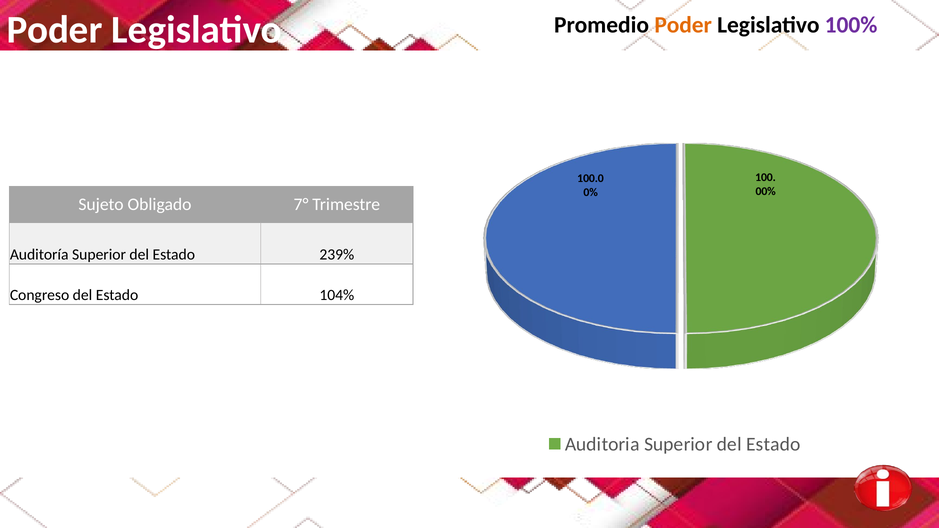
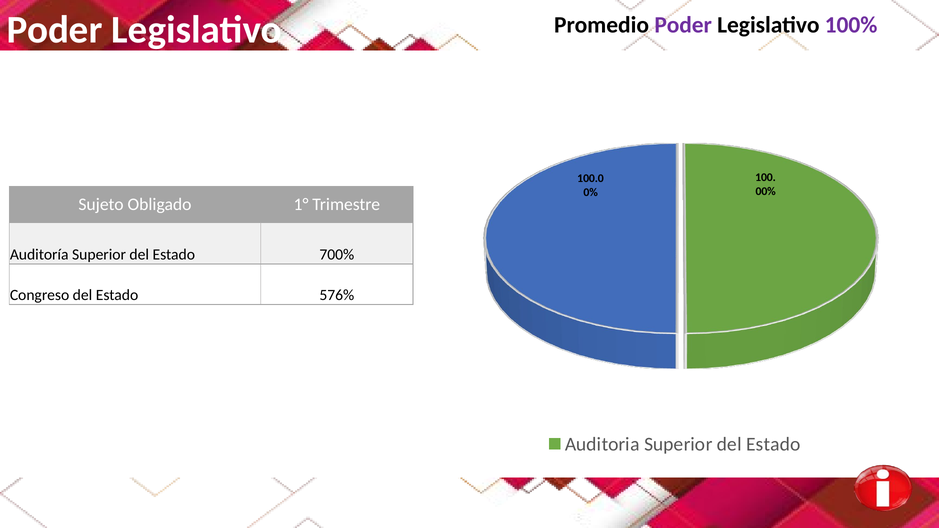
Poder colour: orange -> purple (683, 25)
7°: 7° -> 1° (301, 205)
239%: 239% -> 700% (337, 255)
104%: 104% -> 576% (337, 295)
